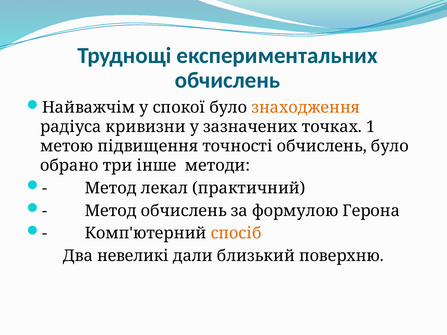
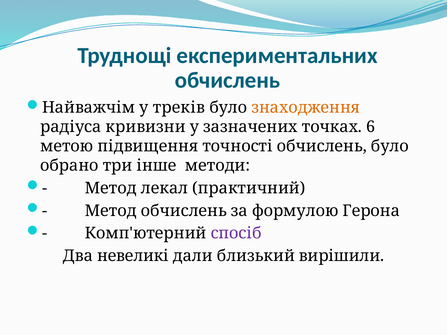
спокої: спокої -> треків (179, 108)
1: 1 -> 6 (371, 127)
спосіб colour: orange -> purple (236, 233)
поверхню: поверхню -> вирішили (342, 256)
